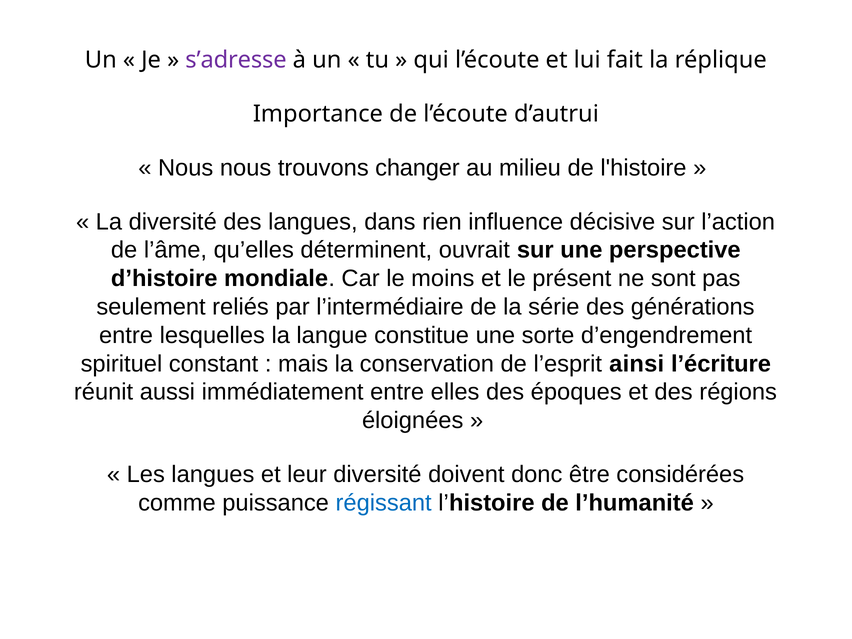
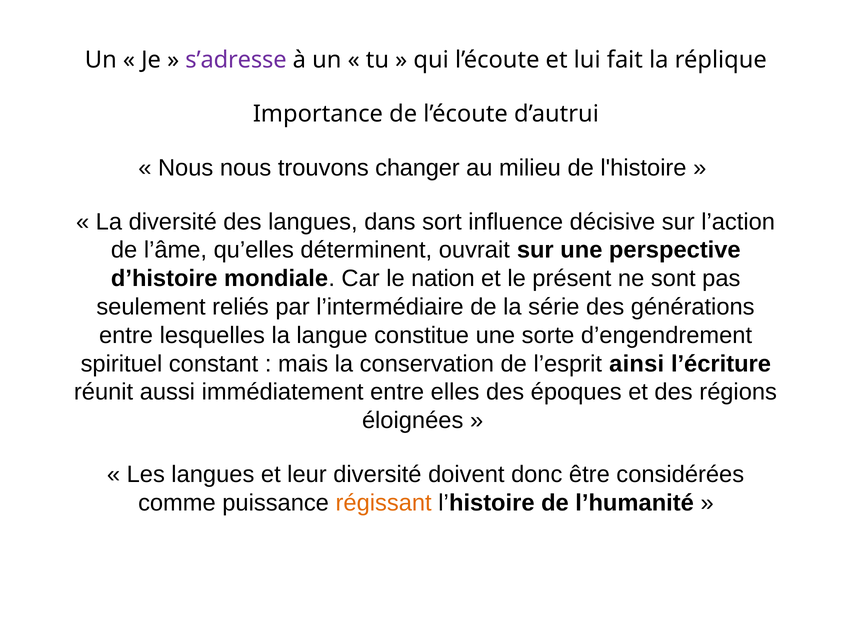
rien: rien -> sort (442, 222)
moins: moins -> nation (443, 279)
régissant colour: blue -> orange (384, 503)
